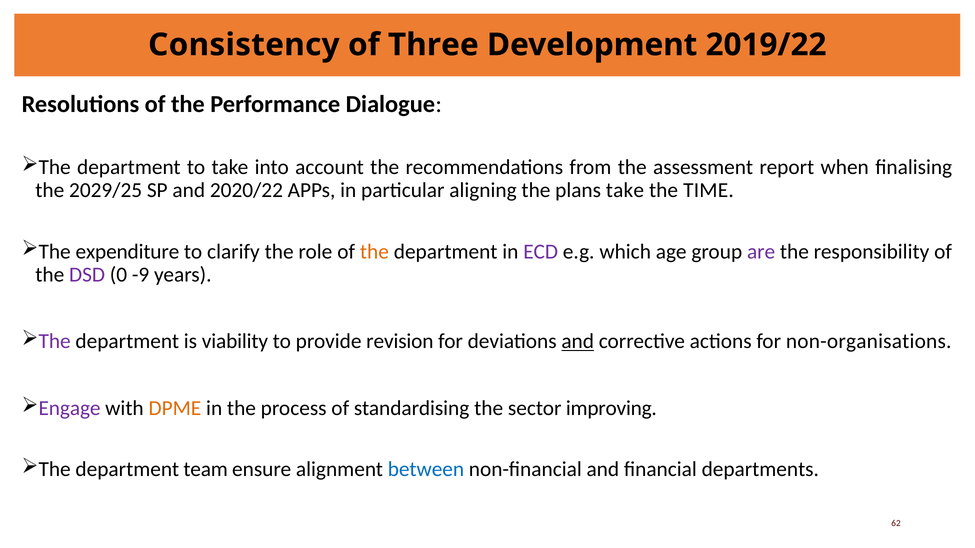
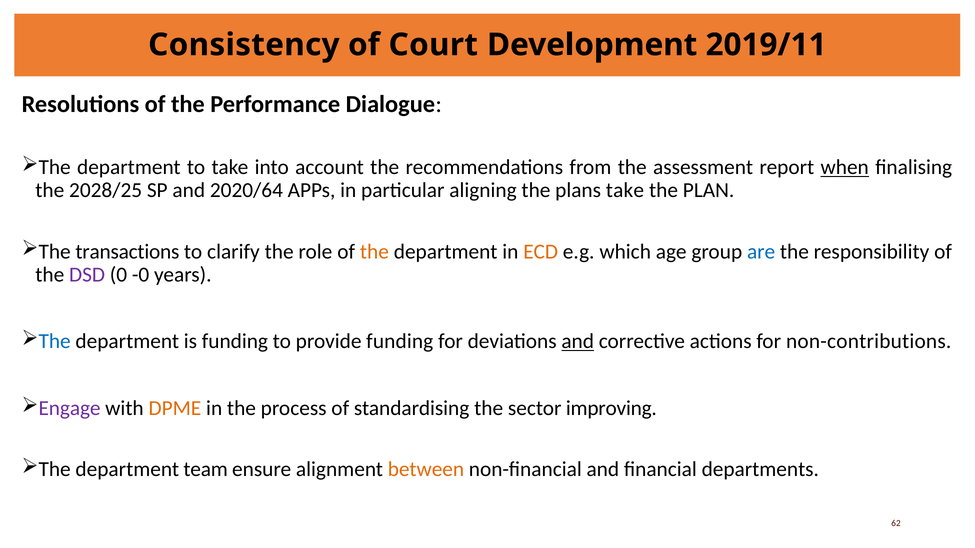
Three: Three -> Court (433, 45)
2019/22: 2019/22 -> 2019/11 (766, 45)
when underline: none -> present (845, 167)
2029/25: 2029/25 -> 2028/25 (106, 190)
2020/22: 2020/22 -> 2020/64 (246, 190)
TIME: TIME -> PLAN (709, 190)
expenditure: expenditure -> transactions (127, 252)
ECD colour: purple -> orange (541, 252)
are colour: purple -> blue (761, 252)
-9: -9 -> -0 (141, 275)
The colour: purple -> blue (55, 342)
is viability: viability -> funding (235, 342)
provide revision: revision -> funding (400, 342)
non-organisations: non-organisations -> non-contributions (869, 342)
between colour: blue -> orange (426, 470)
